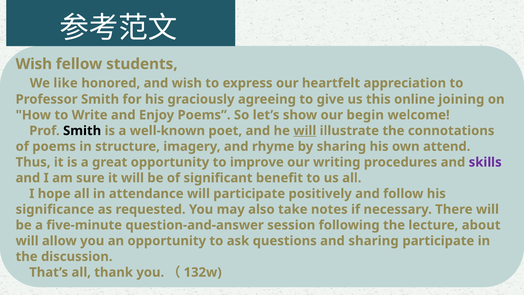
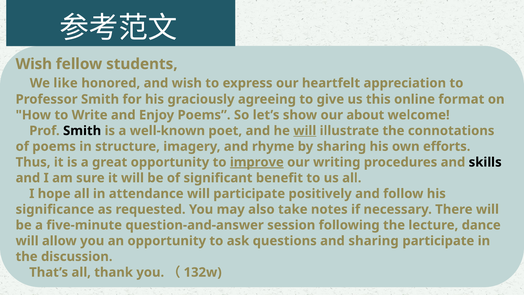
joining: joining -> format (461, 99)
begin: begin -> about (365, 115)
attend: attend -> efforts (447, 146)
improve underline: none -> present (257, 162)
skills colour: purple -> black (485, 162)
about: about -> dance (481, 225)
